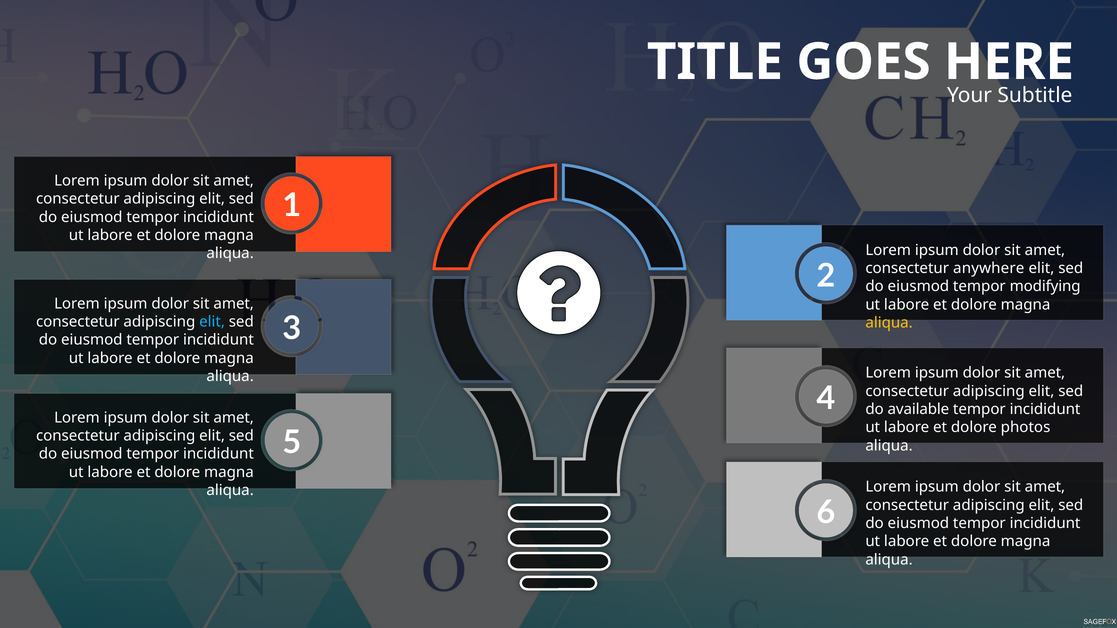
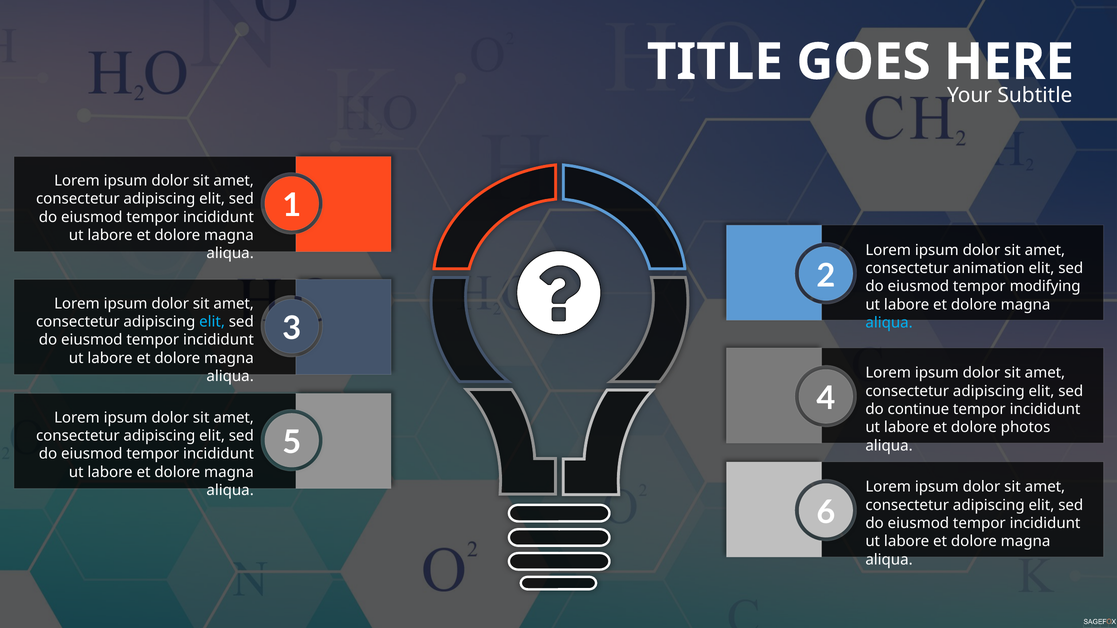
anywhere: anywhere -> animation (989, 268)
aliqua colour: yellow -> light blue (889, 323)
available: available -> continue (918, 409)
